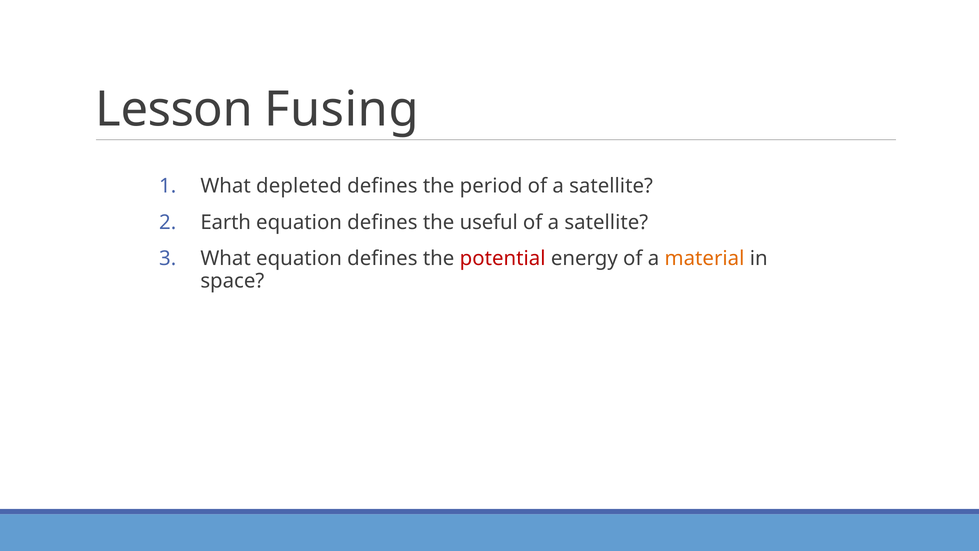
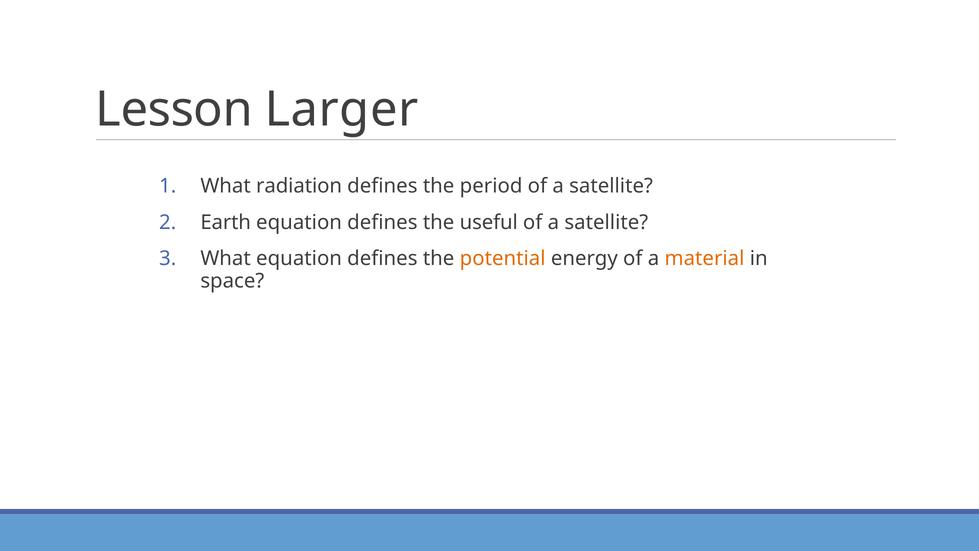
Fusing: Fusing -> Larger (342, 110)
depleted: depleted -> radiation (299, 186)
potential colour: red -> orange (503, 259)
